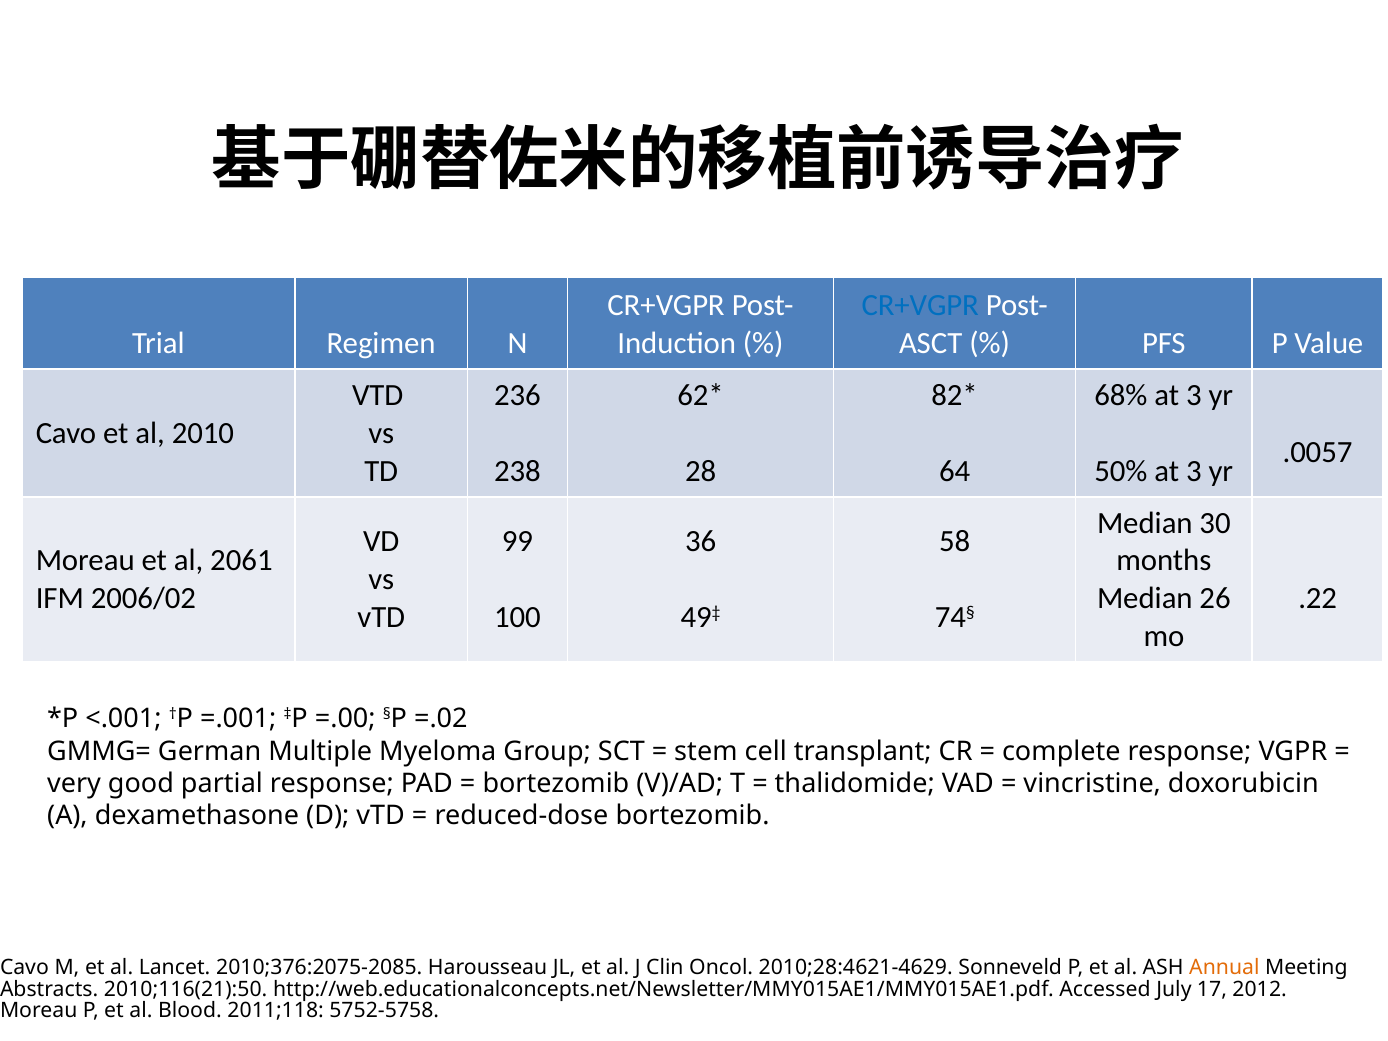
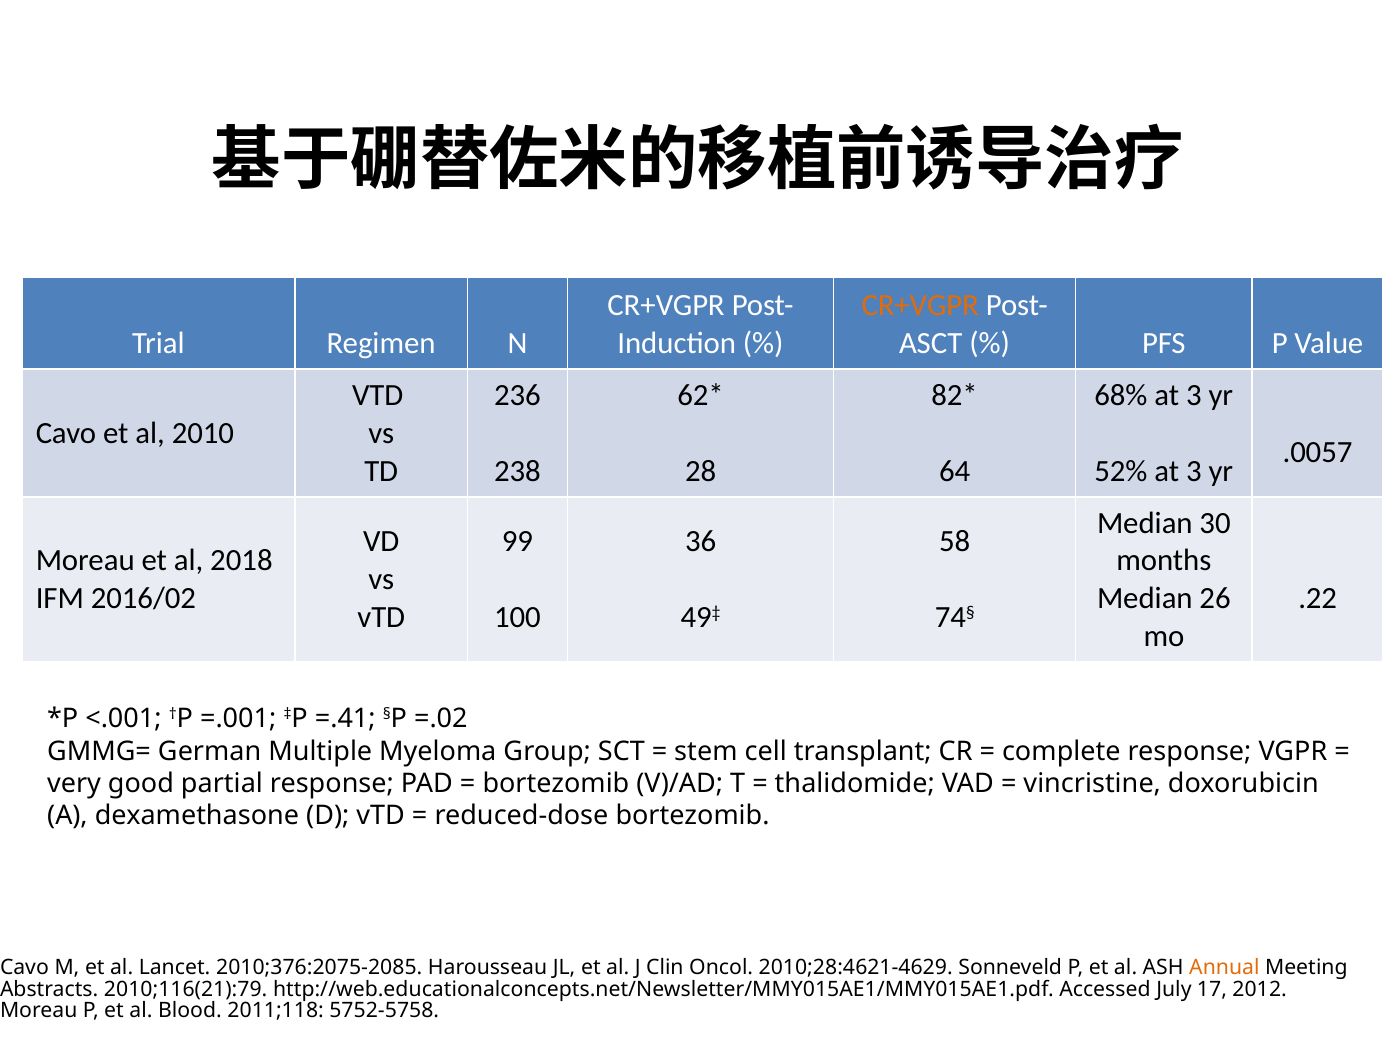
CR+VGPR colour: blue -> orange (920, 306)
50%: 50% -> 52% (1121, 471)
2061: 2061 -> 2018 (241, 561)
2006/02: 2006/02 -> 2016/02 (143, 598)
=.00: =.00 -> =.41 (345, 719)
2010;116(21):50: 2010;116(21):50 -> 2010;116(21):79 (186, 989)
